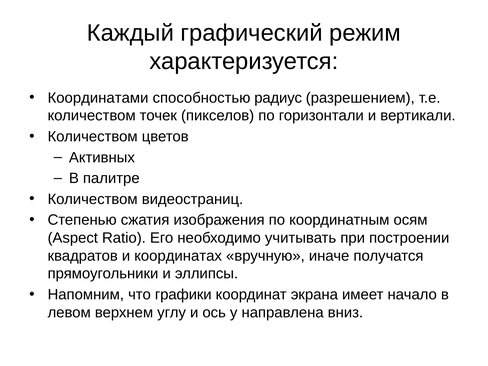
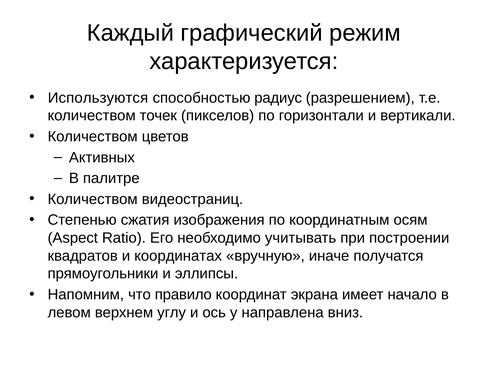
Координатами: Координатами -> Используются (98, 98)
графики: графики -> правило (183, 295)
